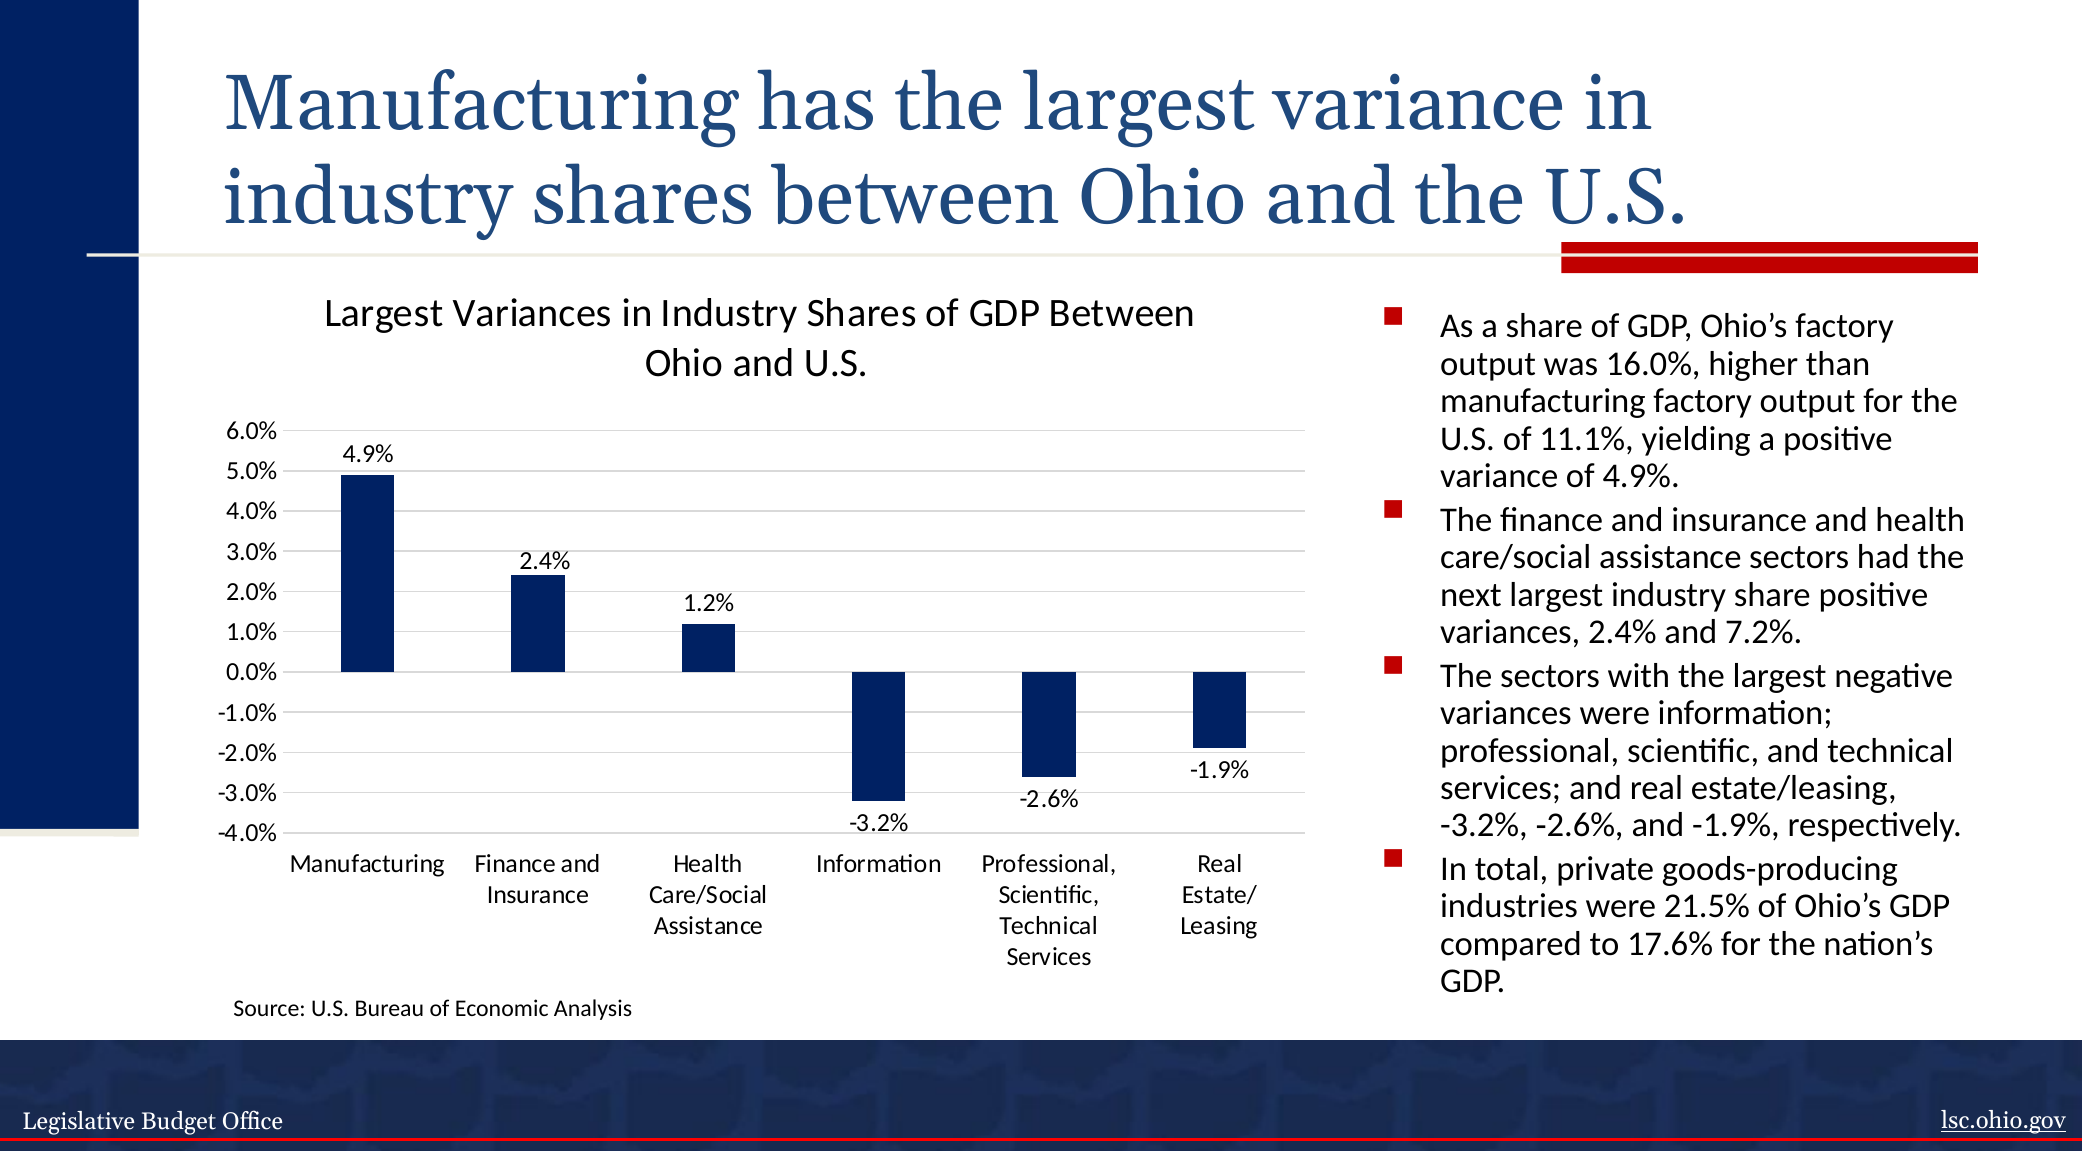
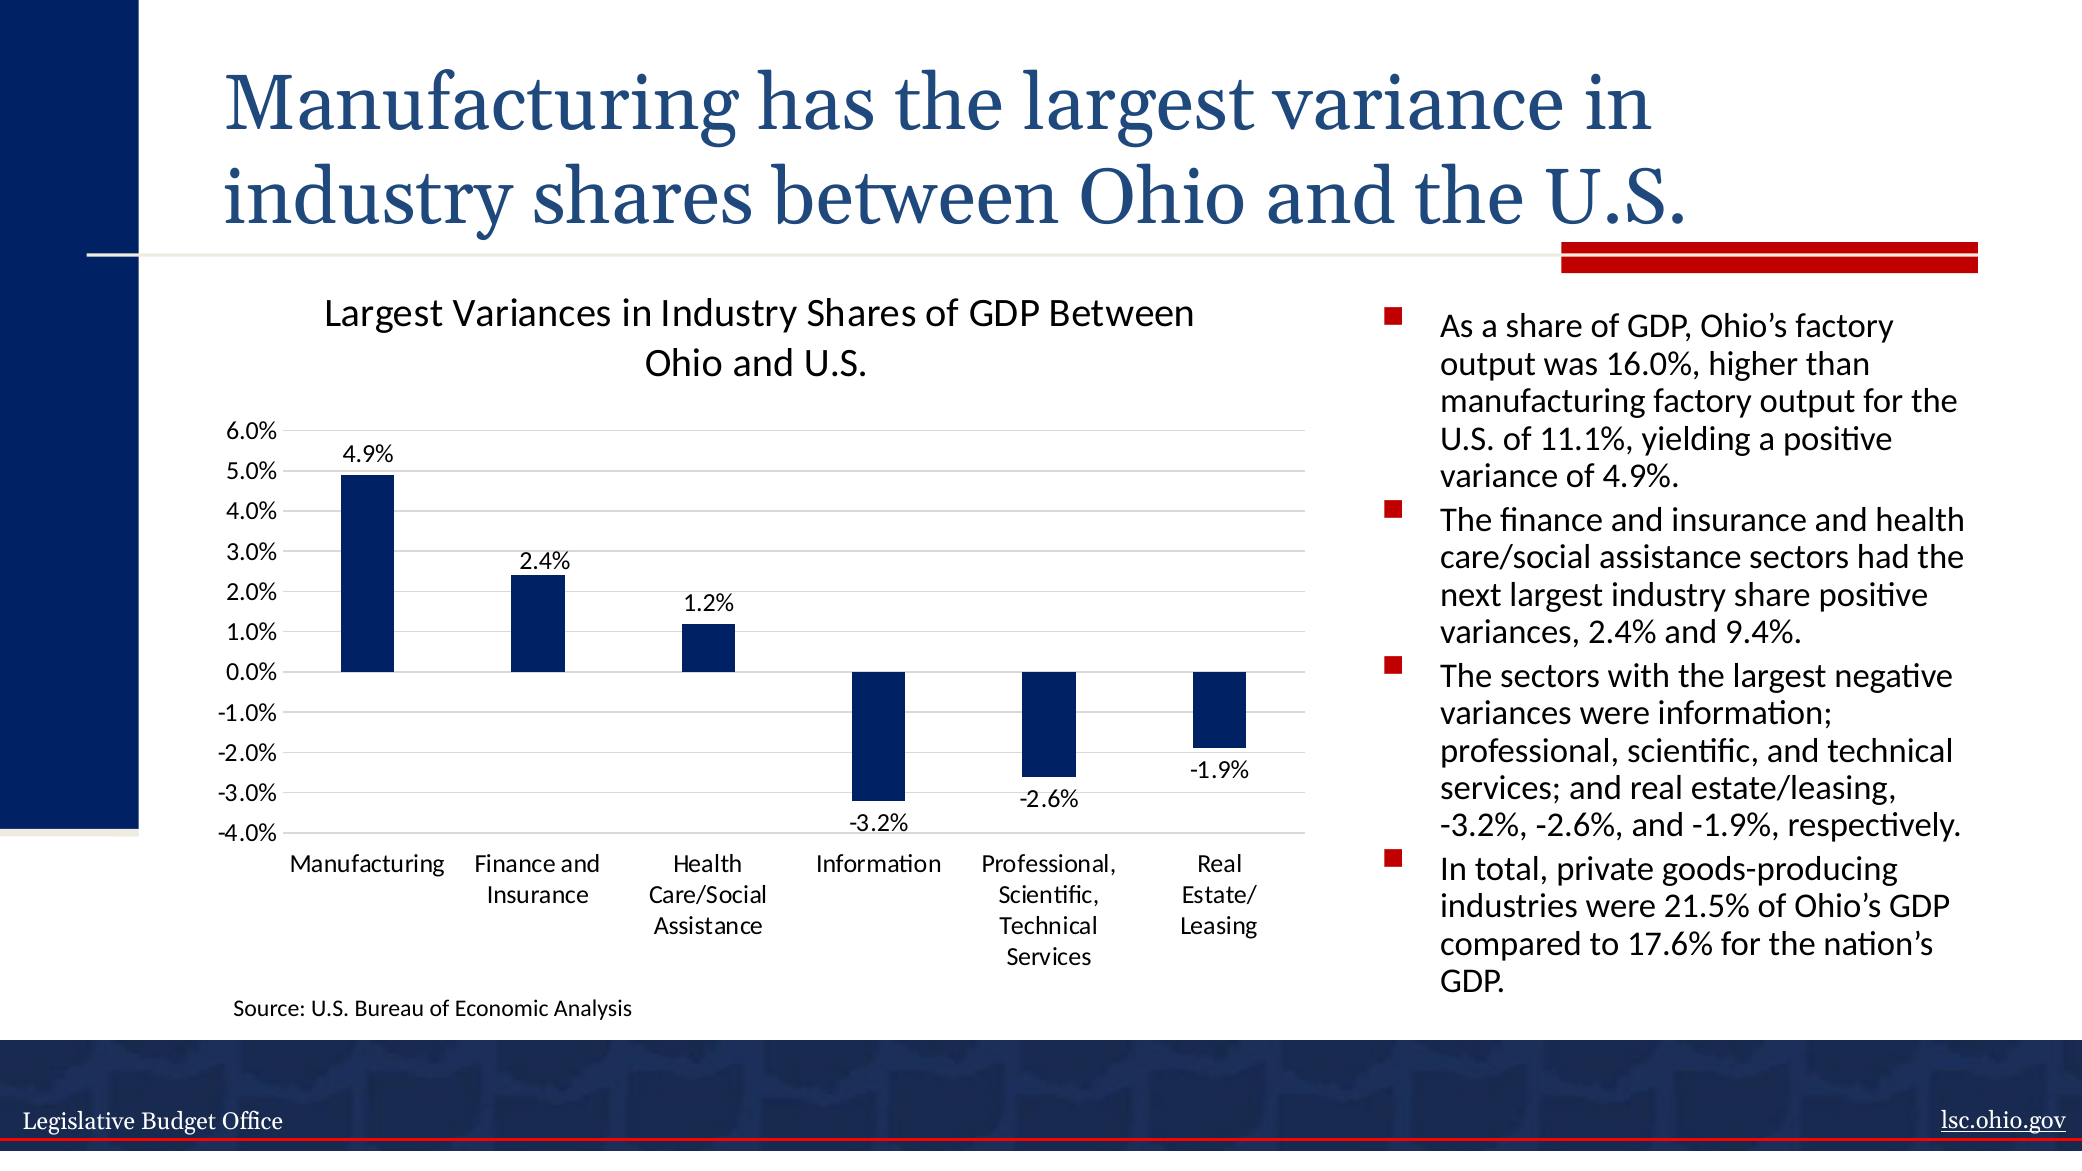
7.2%: 7.2% -> 9.4% (1764, 632)
